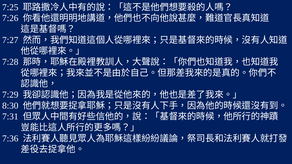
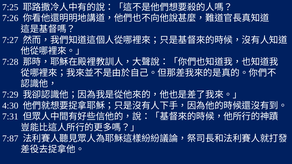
8:30: 8:30 -> 4:30 (10, 106)
7:36: 7:36 -> 7:87 (10, 139)
